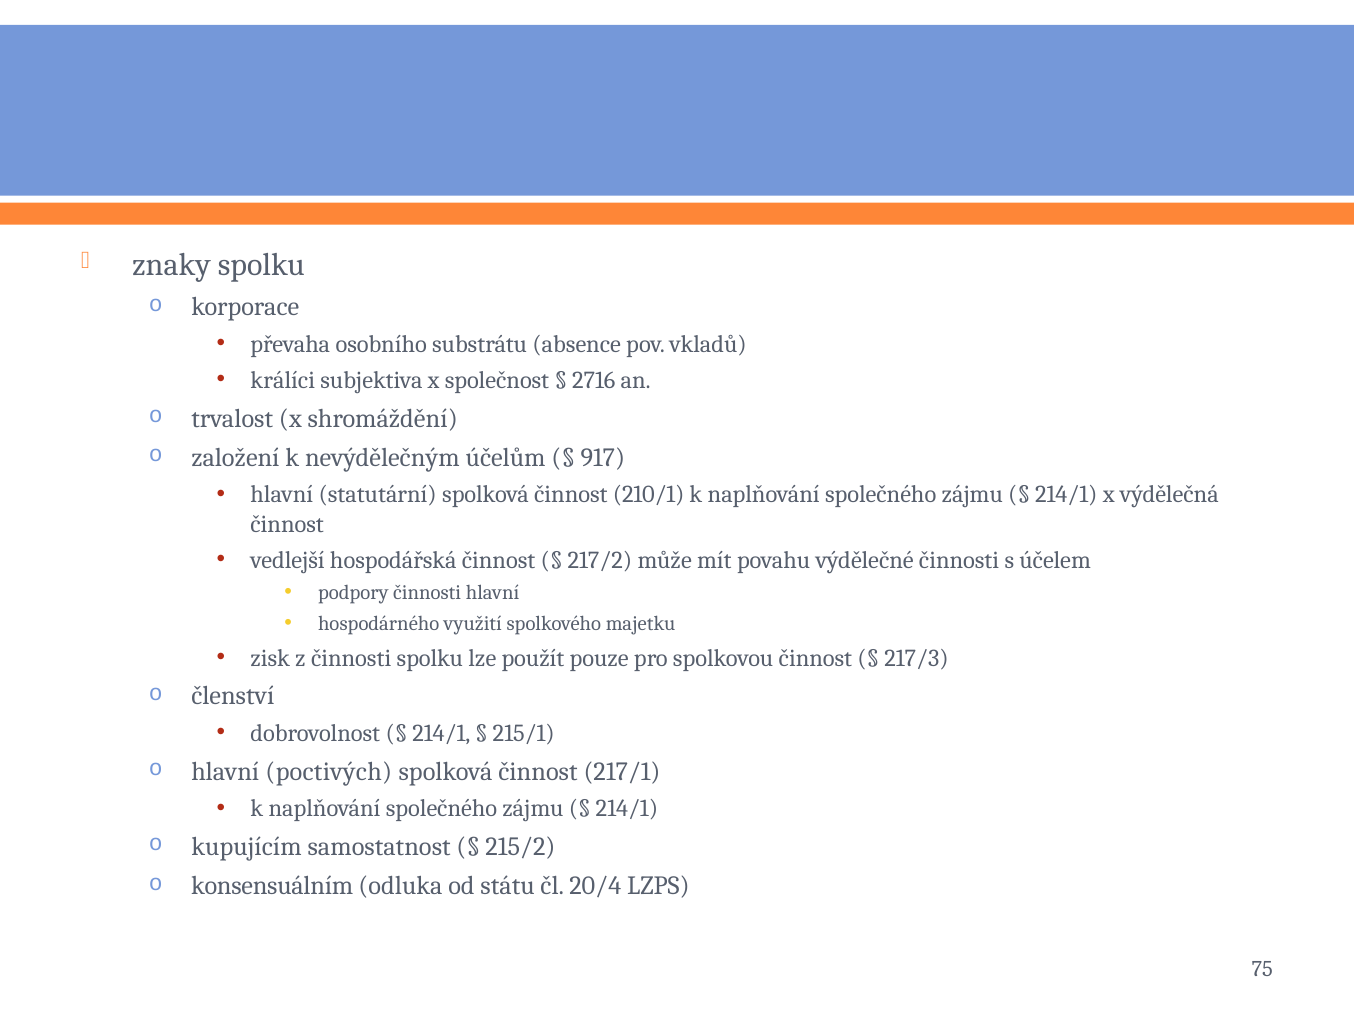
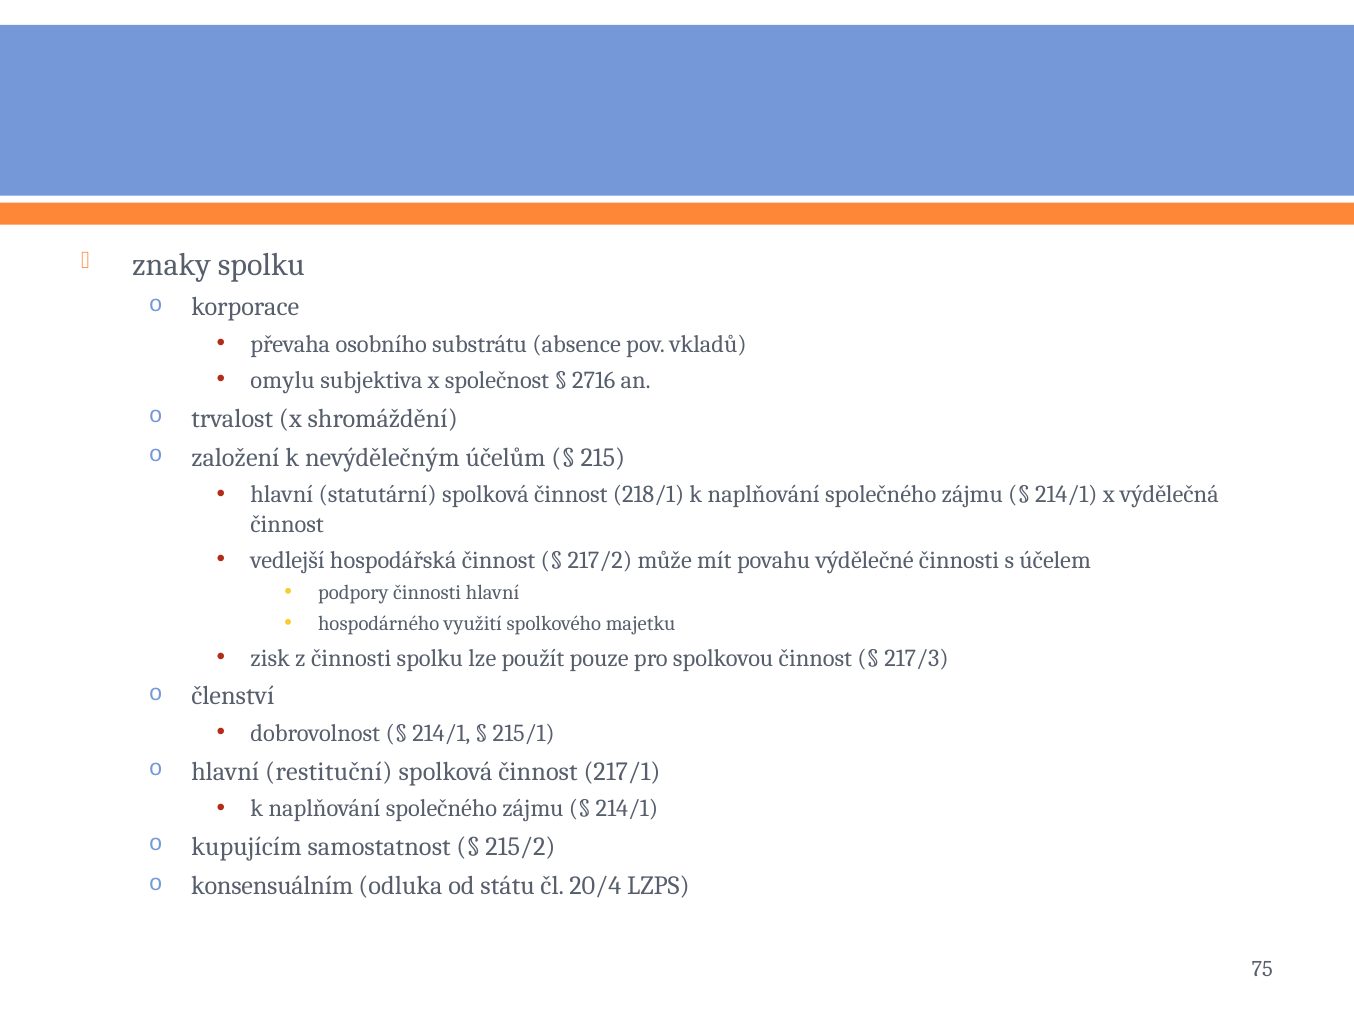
králíci: králíci -> omylu (283, 381)
917: 917 -> 215 (603, 458)
210/1: 210/1 -> 218/1 (649, 495)
poctivých: poctivých -> restituční (329, 772)
